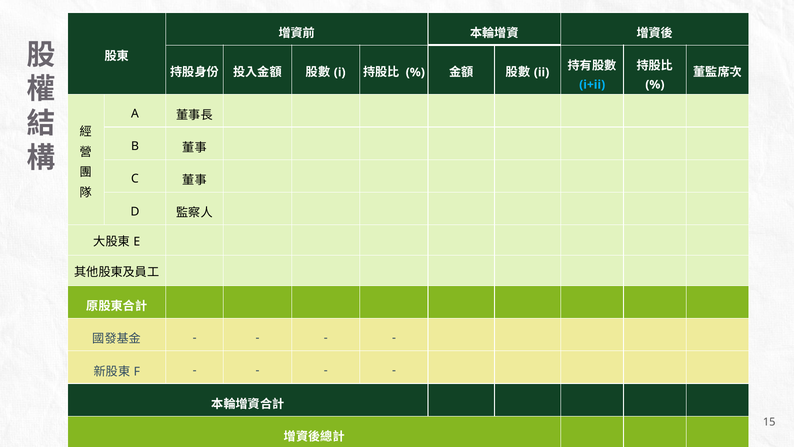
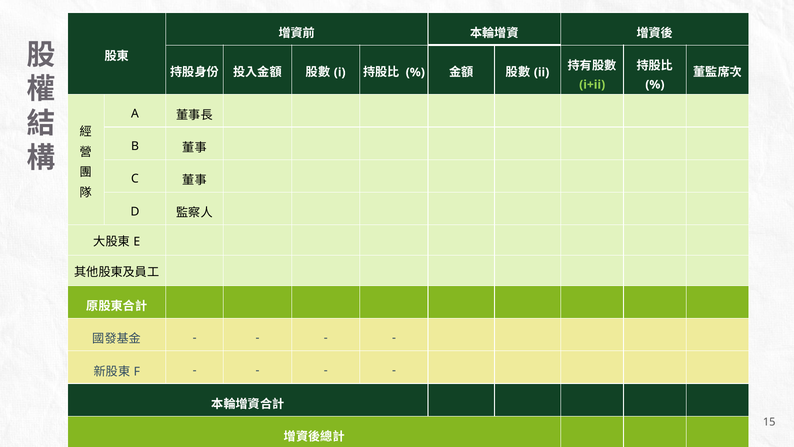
i+ii colour: light blue -> light green (592, 85)
